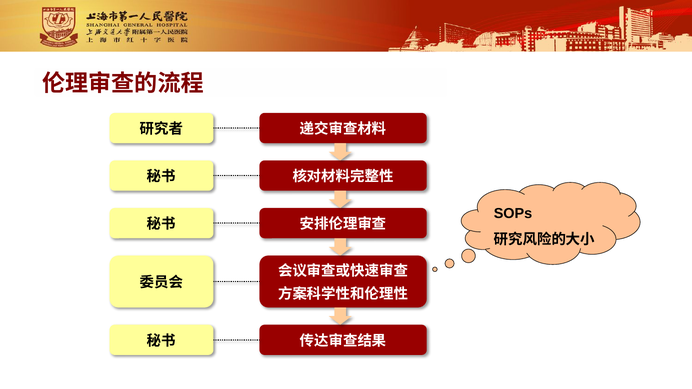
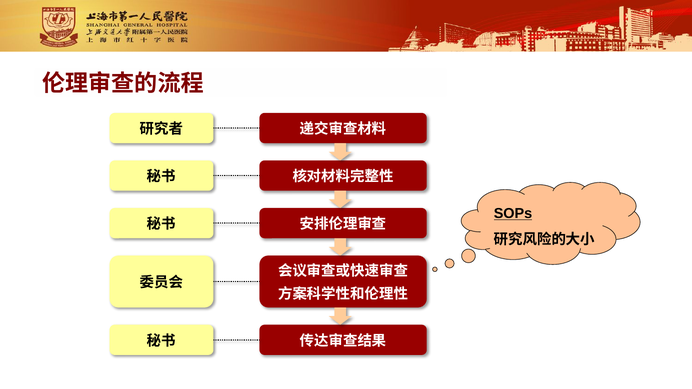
SOPs underline: none -> present (513, 214)
